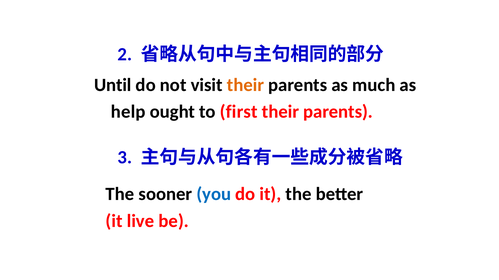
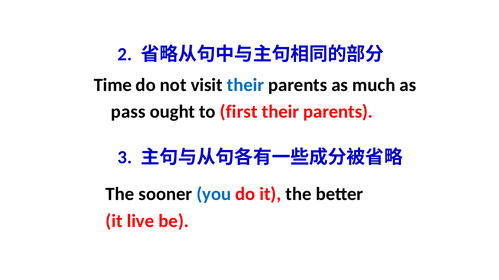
Until: Until -> Time (113, 85)
their colour: orange -> blue (245, 85)
help: help -> pass (128, 112)
